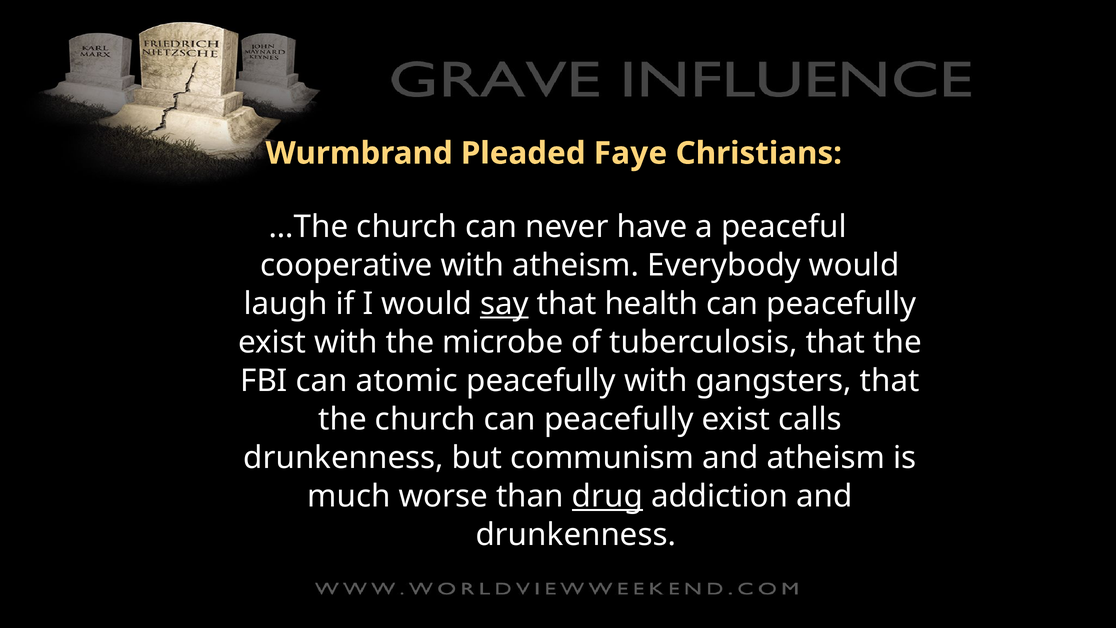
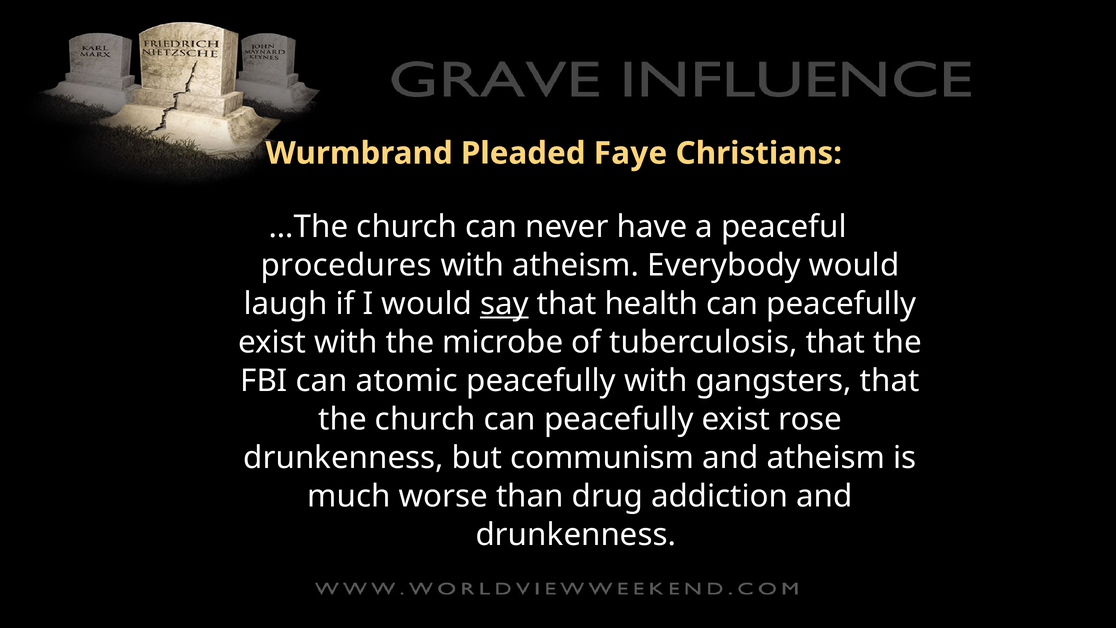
cooperative: cooperative -> procedures (346, 265)
calls: calls -> rose (810, 419)
drug underline: present -> none (607, 496)
